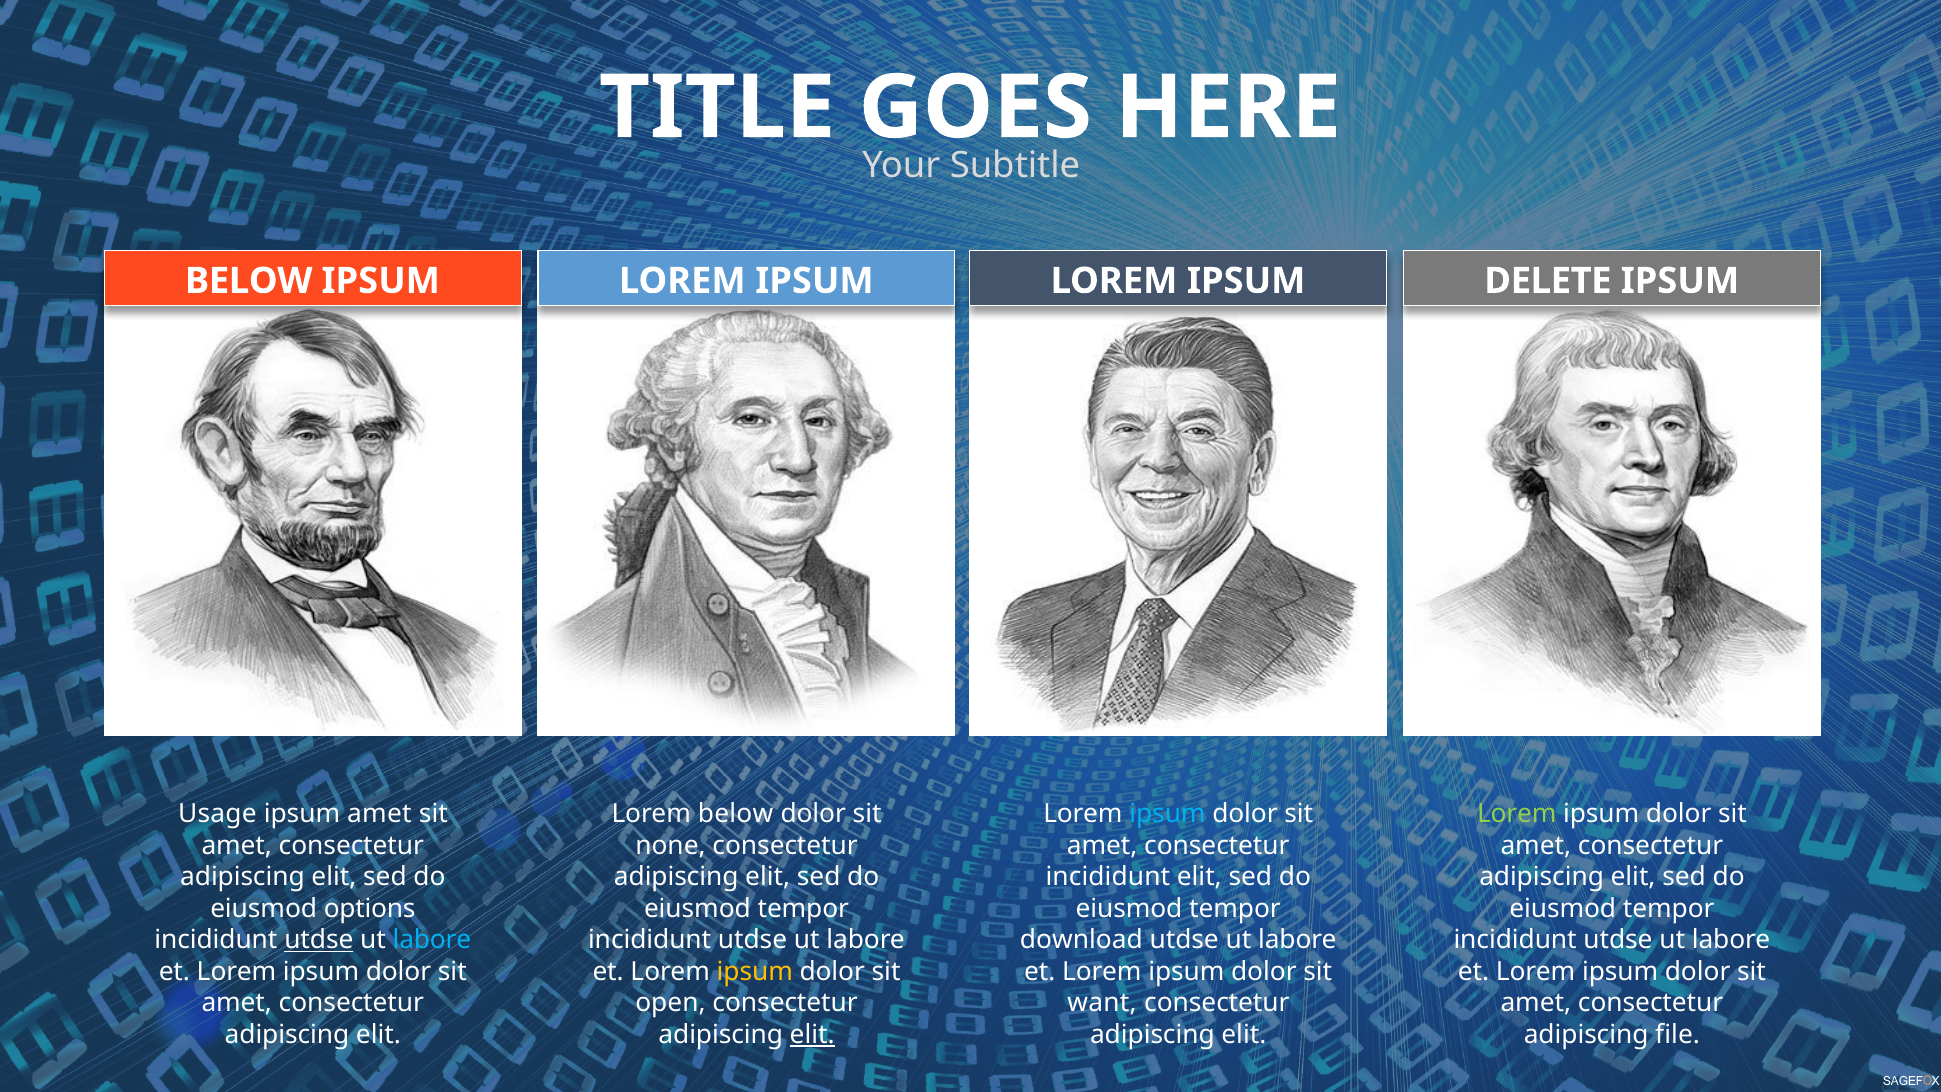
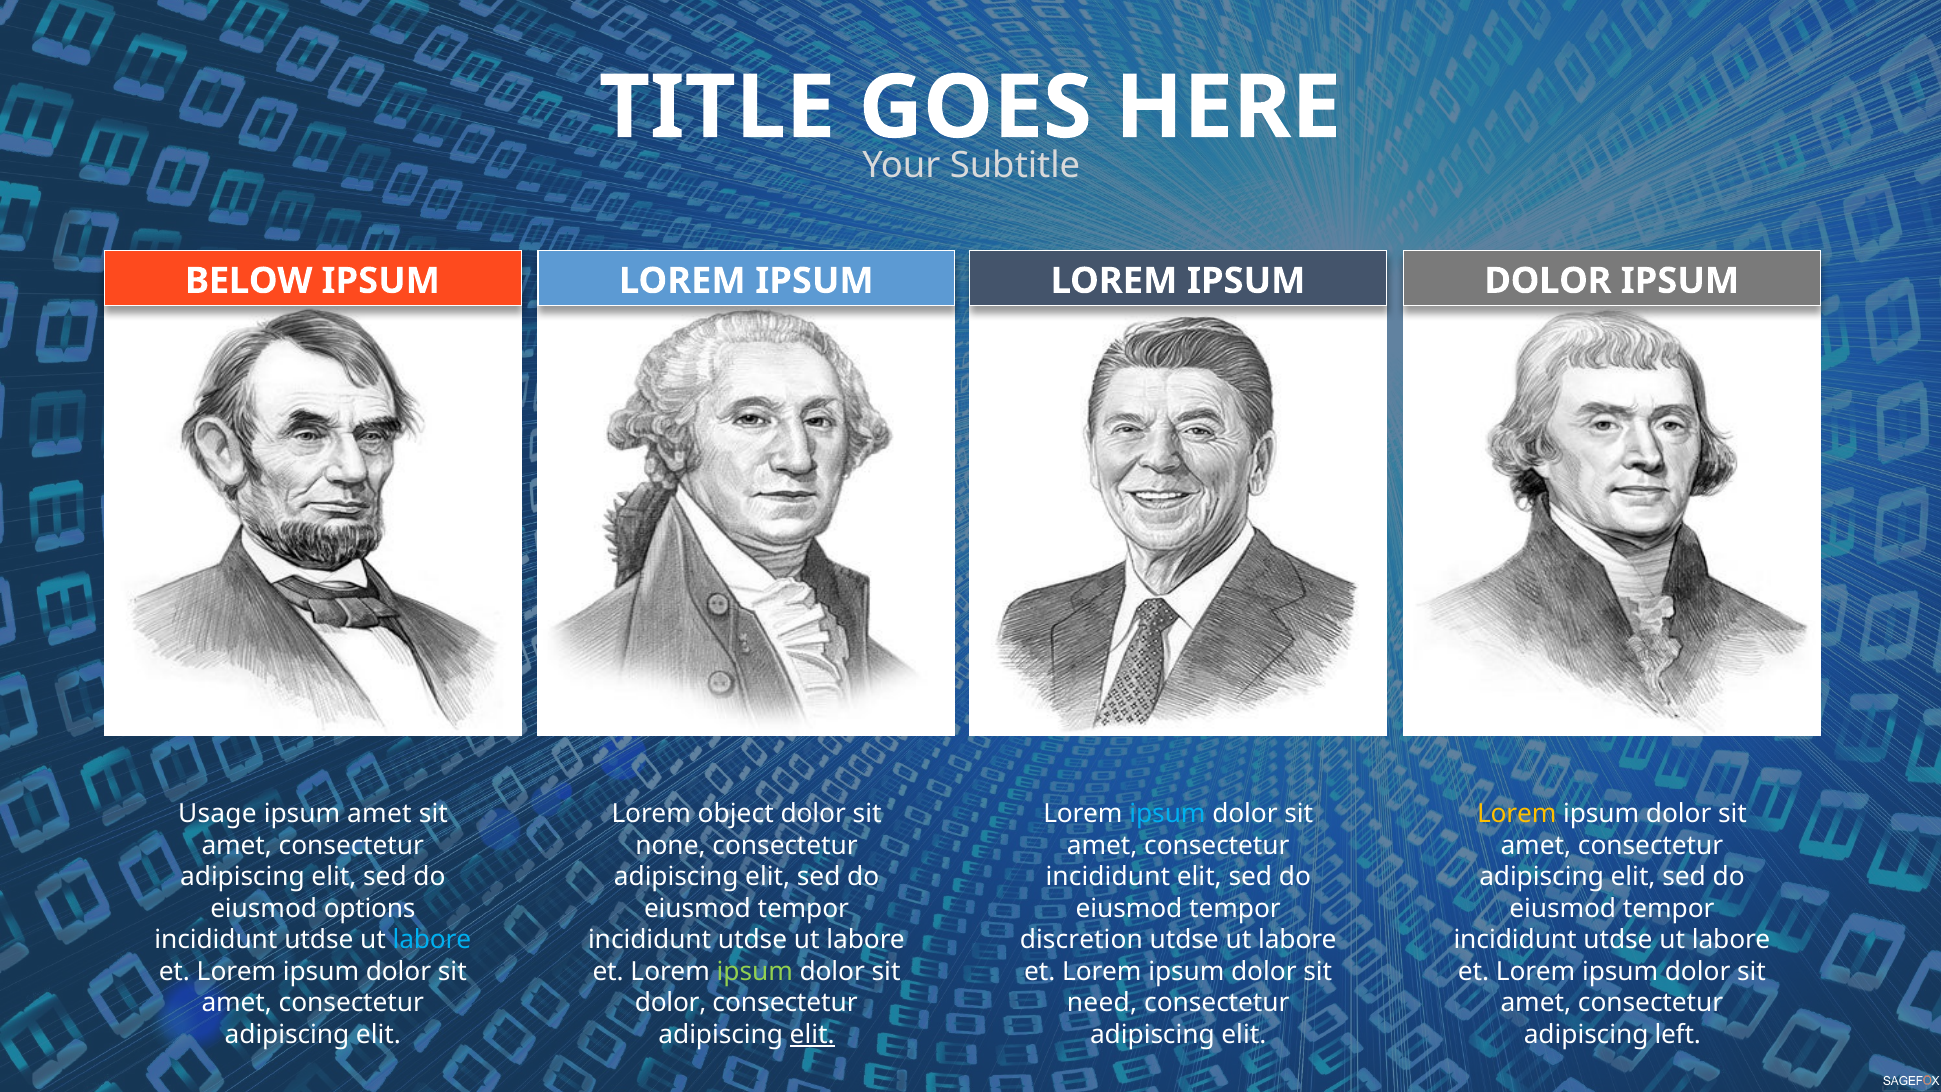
IPSUM LOREM IPSUM DELETE: DELETE -> DOLOR (1548, 281)
Lorem below: below -> object (736, 814)
Lorem colour: light green -> yellow (1517, 814)
utdse underline: present -> none (319, 940)
download: download -> discretion (1081, 940)
ipsum colour: yellow -> light green (755, 972)
open: open -> dolor (671, 1003)
want: want -> need (1102, 1003)
file: file -> left (1678, 1035)
